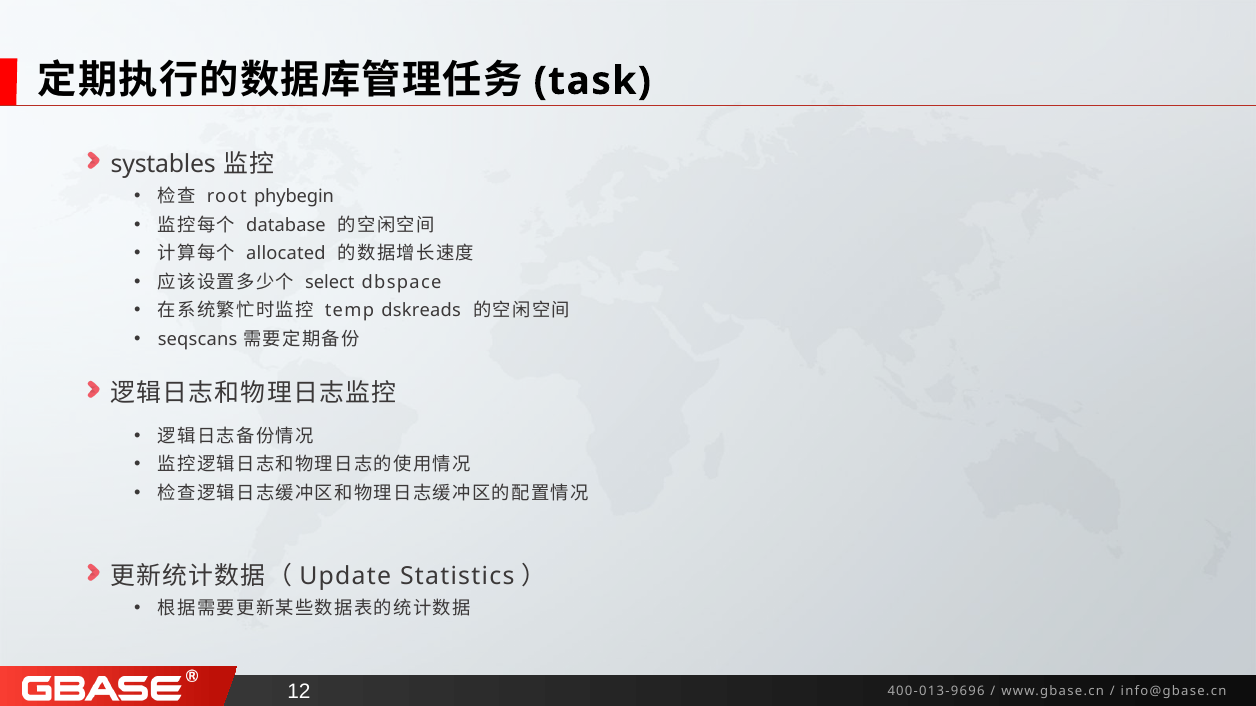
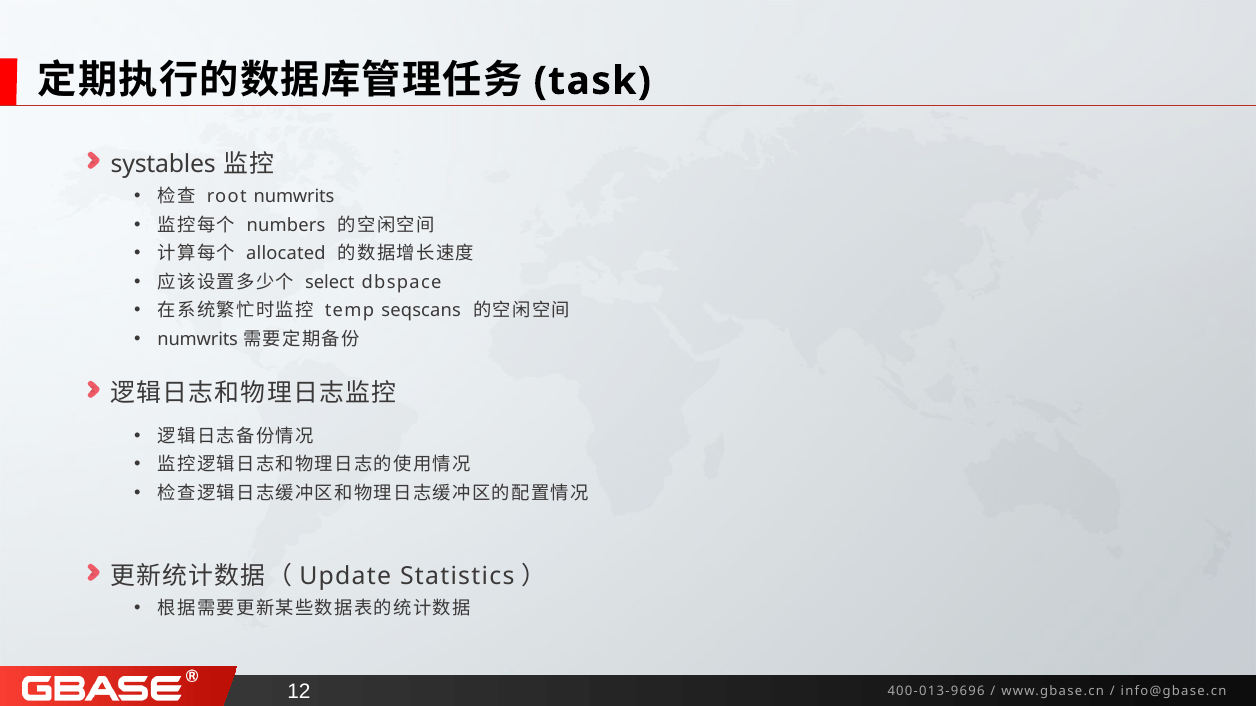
root phybegin: phybegin -> numwrits (294, 197)
database: database -> numbers (286, 225)
dskreads: dskreads -> seqscans (421, 311)
seqscans: seqscans -> numwrits (198, 339)
